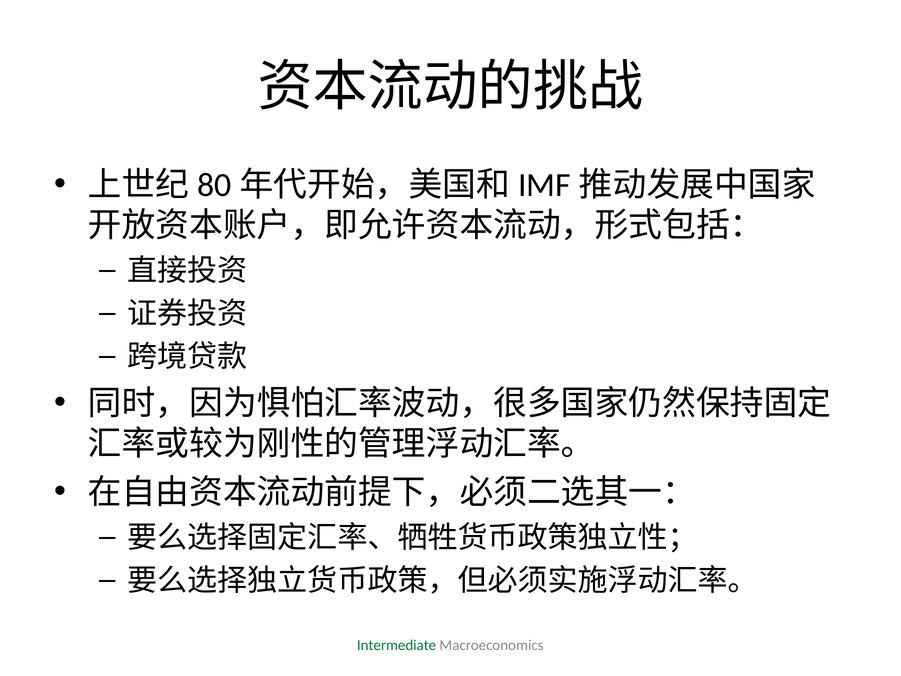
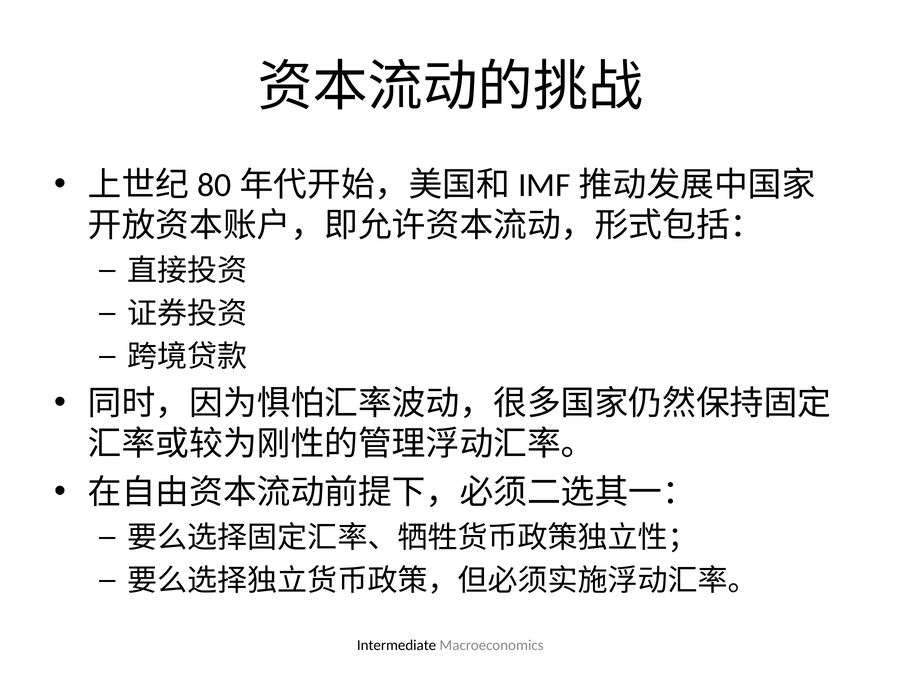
Intermediate colour: green -> black (397, 645)
